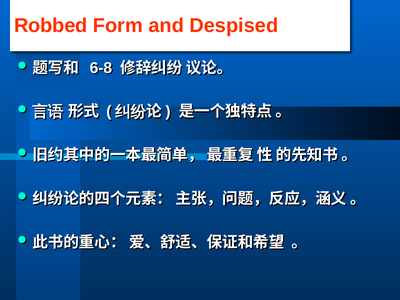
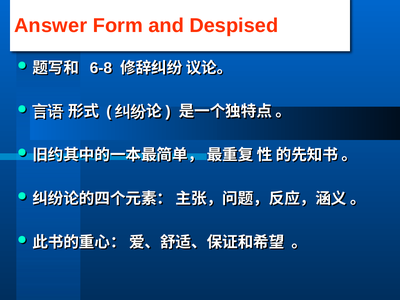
Robbed: Robbed -> Answer (51, 26)
